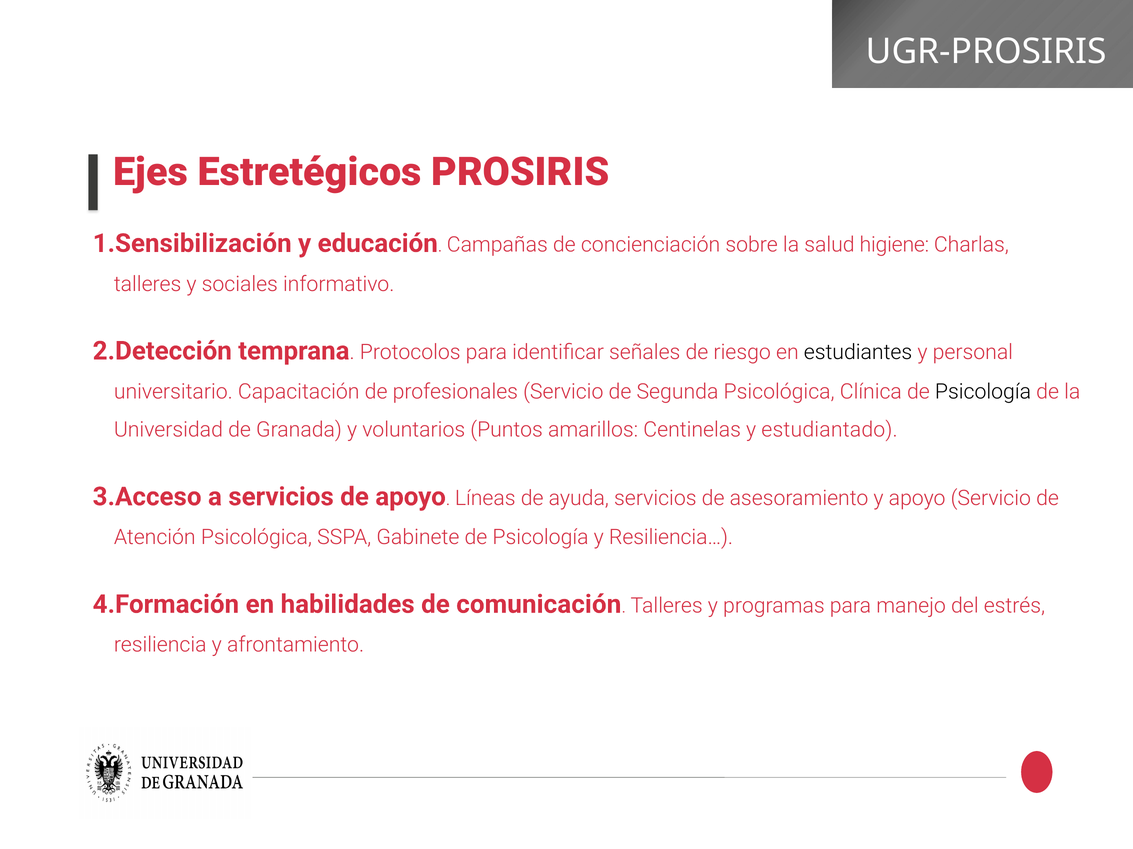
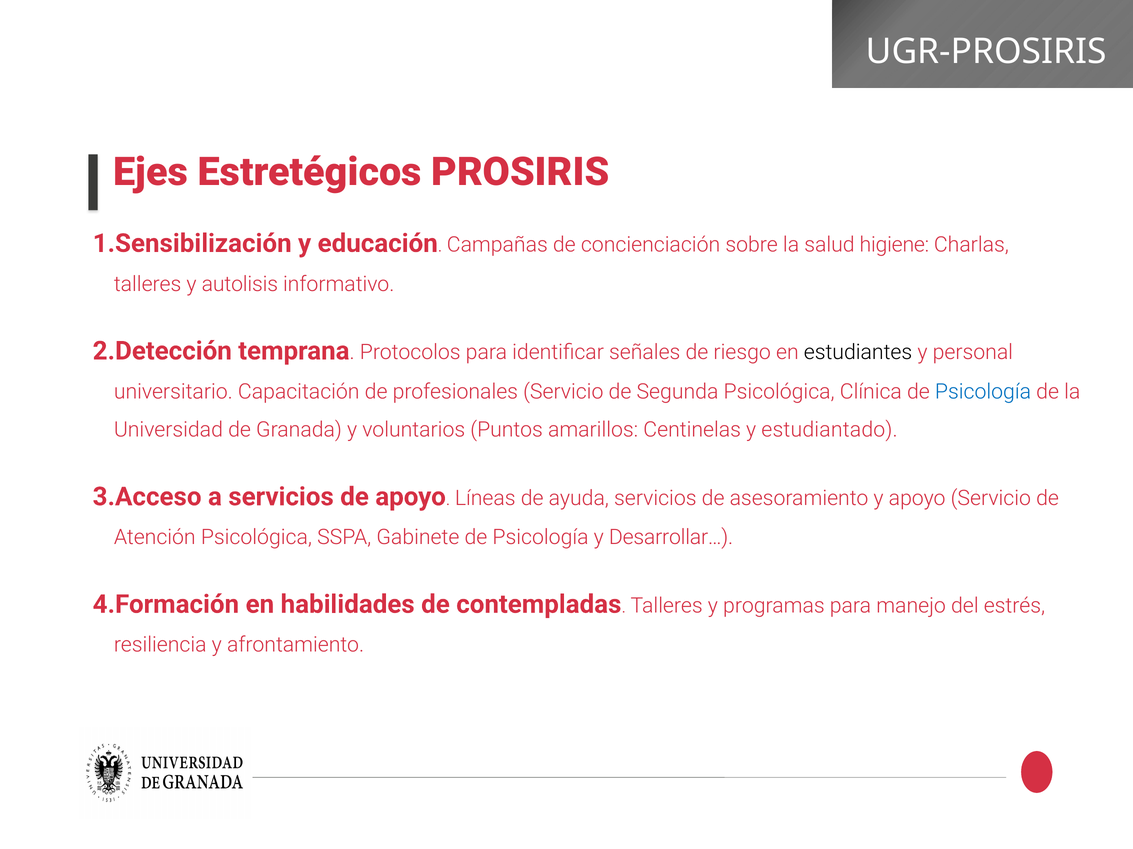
sociales: sociales -> autolisis (240, 284)
Psicología colour: black -> blue (983, 392)
Resiliencia…: Resiliencia… -> Desarrollar… (671, 538)
comunicación: comunicación -> contempladas (539, 605)
